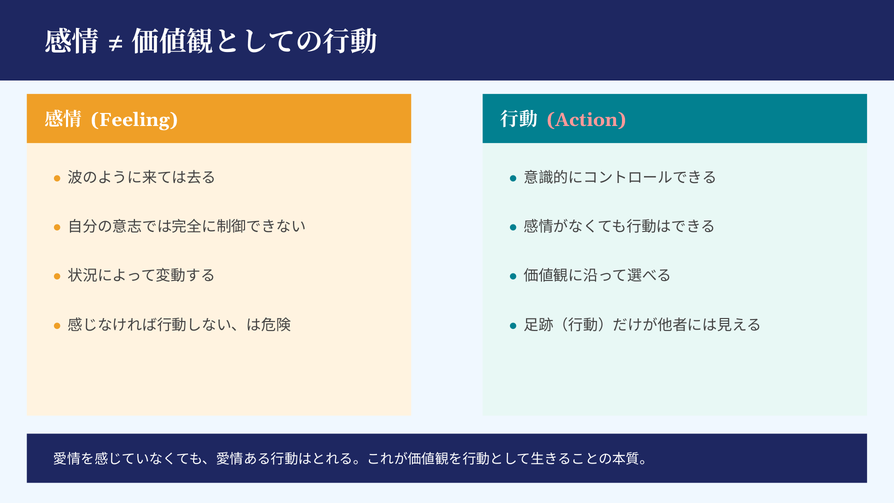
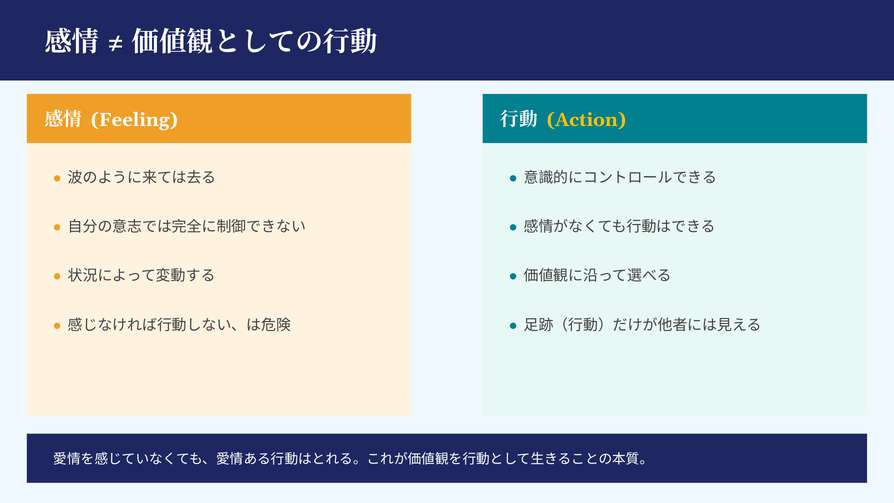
Action colour: pink -> yellow (586, 120)
